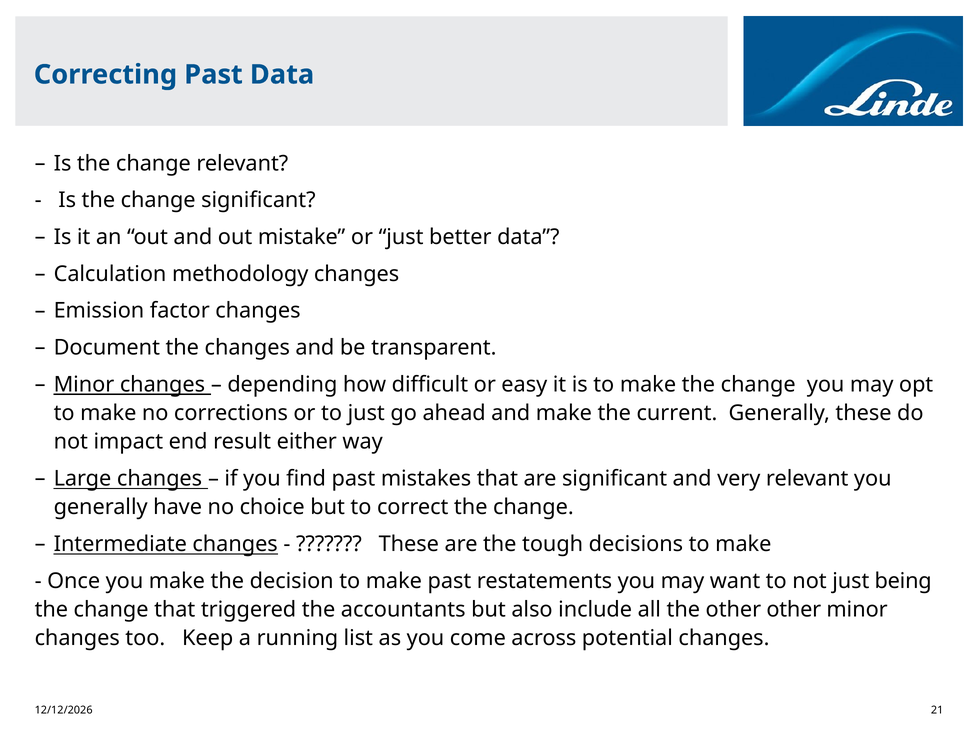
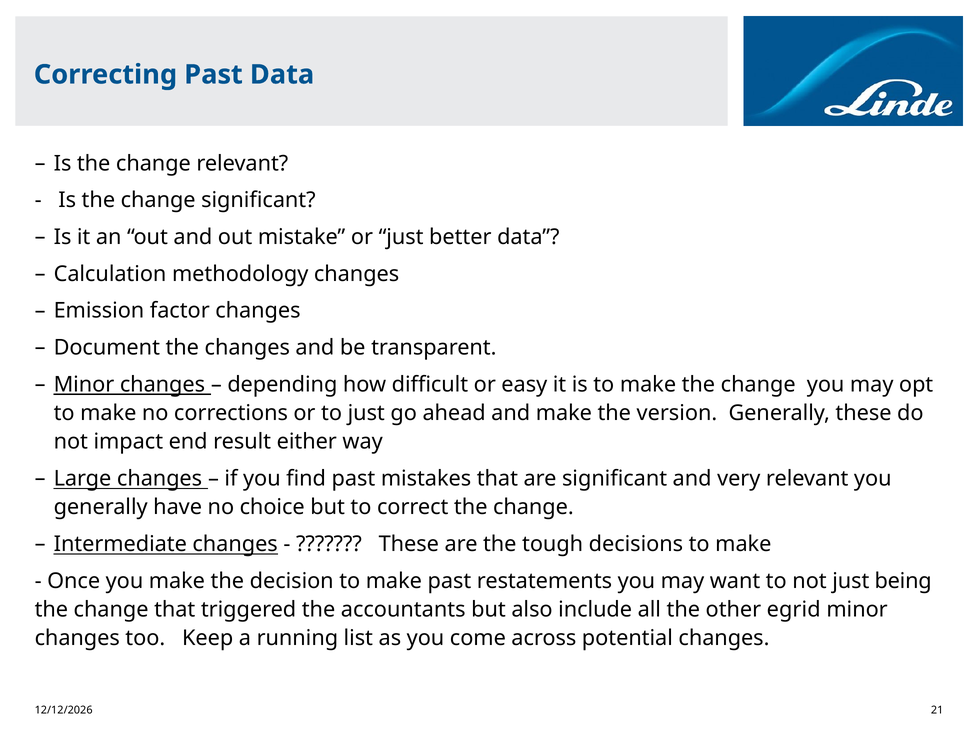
current: current -> version (677, 413)
other other: other -> egrid (794, 609)
